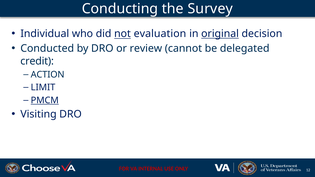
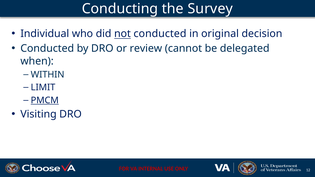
not evaluation: evaluation -> conducted (160, 34)
original underline: present -> none (220, 34)
credit: credit -> when (37, 61)
ACTION: ACTION -> WITHIN (48, 75)
